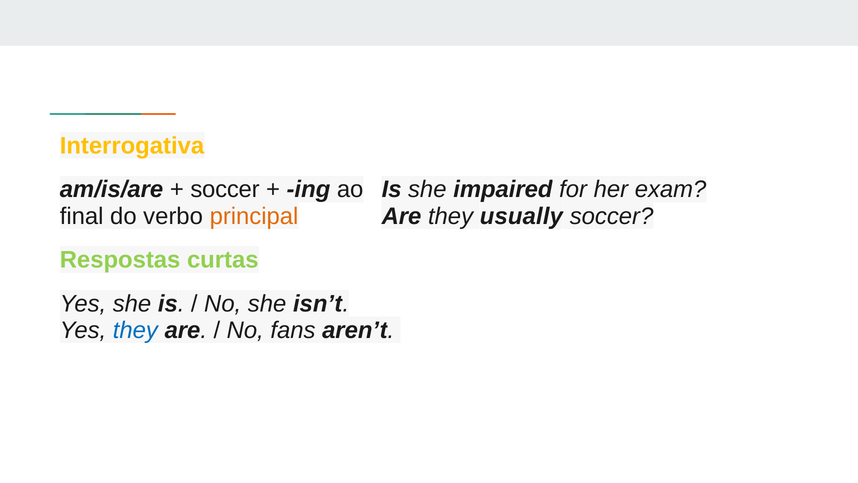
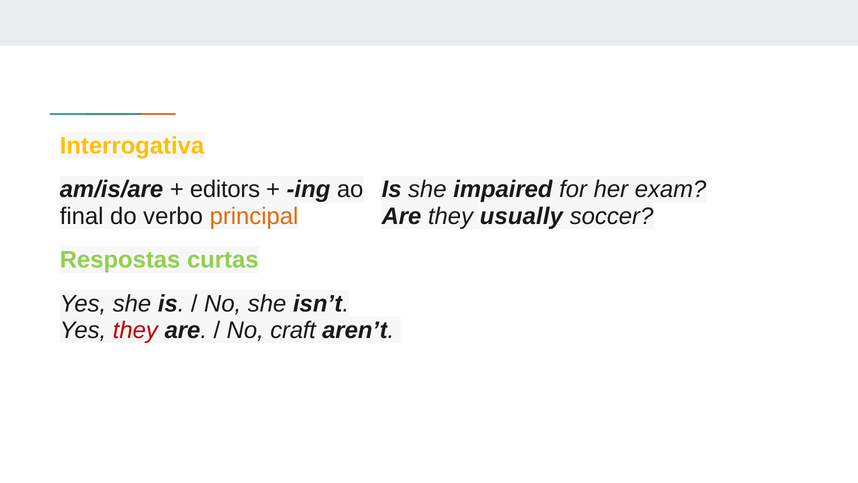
soccer: soccer -> editors (225, 189)
they colour: blue -> red (135, 330)
fans: fans -> craft (293, 330)
